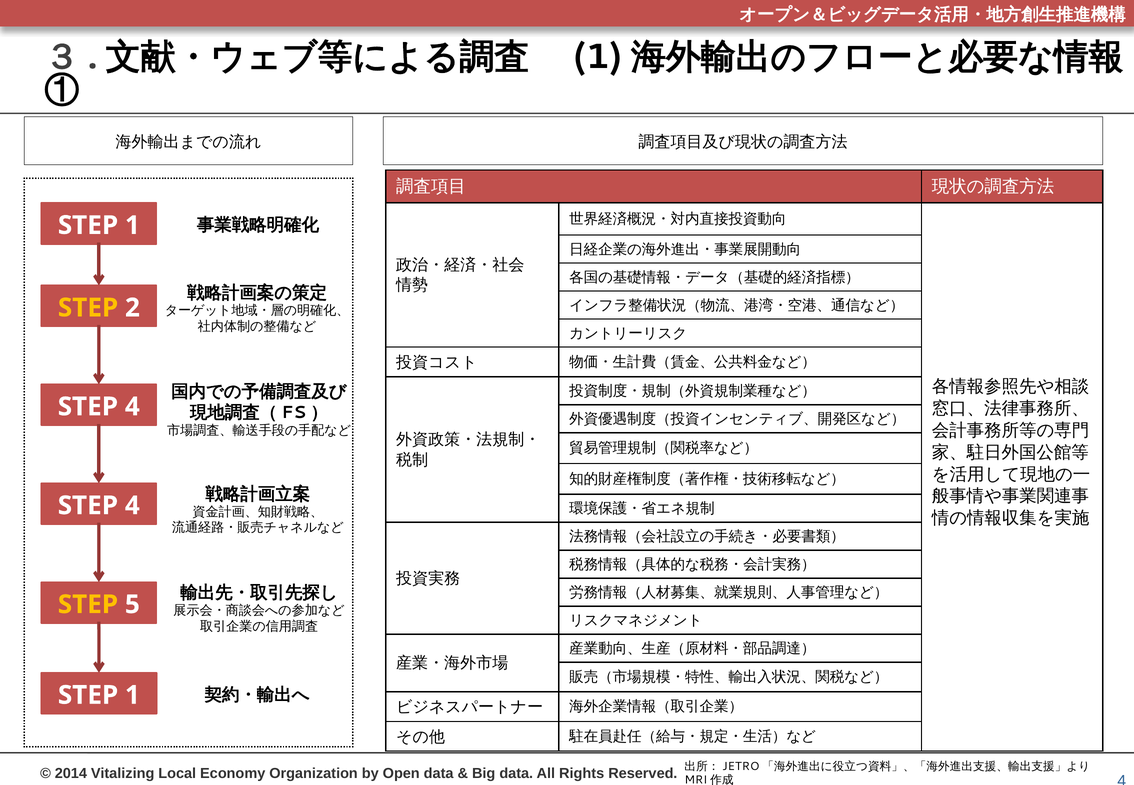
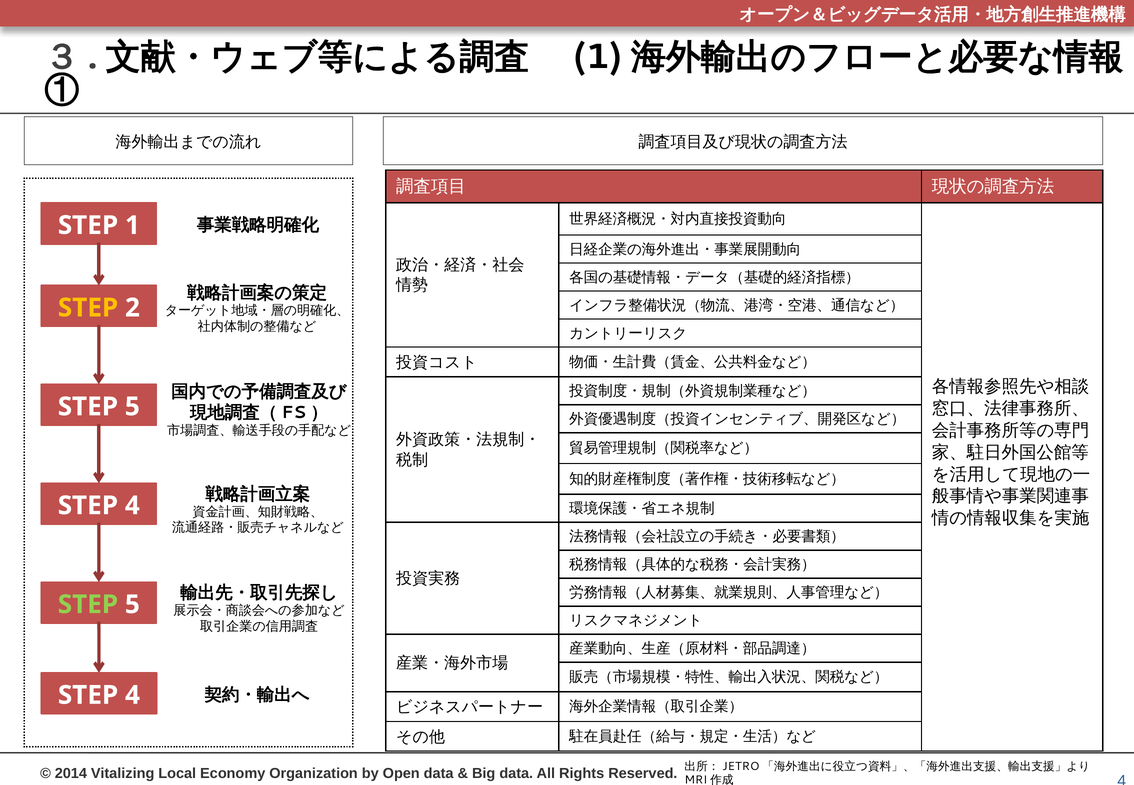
4: 4 -> 5 (132, 407)
STEP colour: yellow -> light green (88, 605)
1: 1 -> 4 (132, 695)
